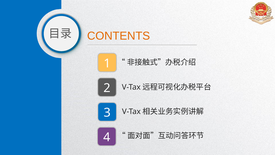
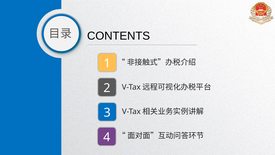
CONTENTS colour: orange -> black (119, 36)
